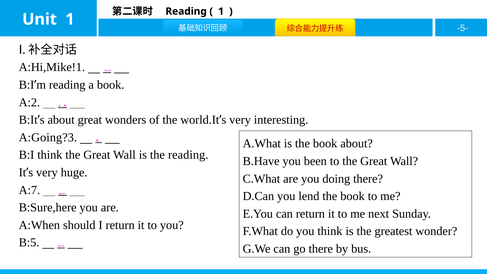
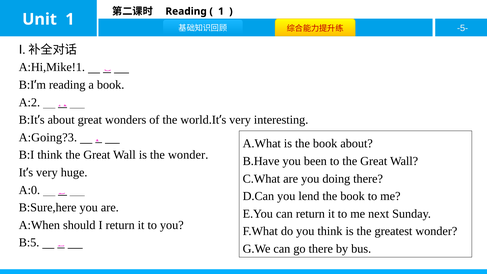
the reading: reading -> wonder (188, 155)
A:7: A:7 -> A:0 (29, 190)
